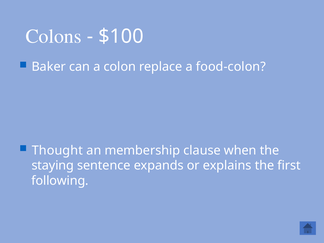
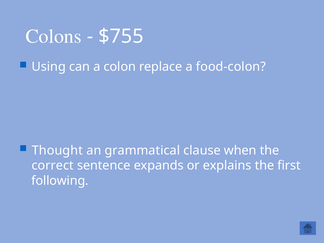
$100: $100 -> $755 (121, 36)
Baker: Baker -> Using (49, 67)
membership: membership -> grammatical (142, 150)
staying: staying -> correct (53, 166)
